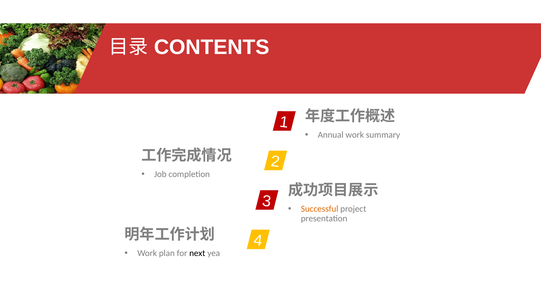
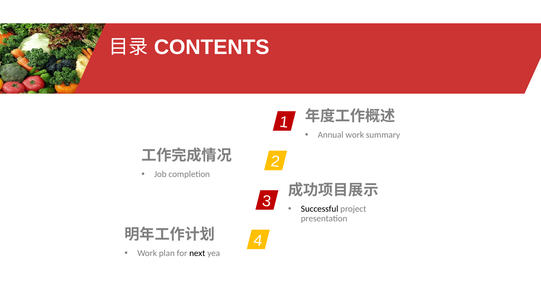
Successful colour: orange -> black (320, 209)
